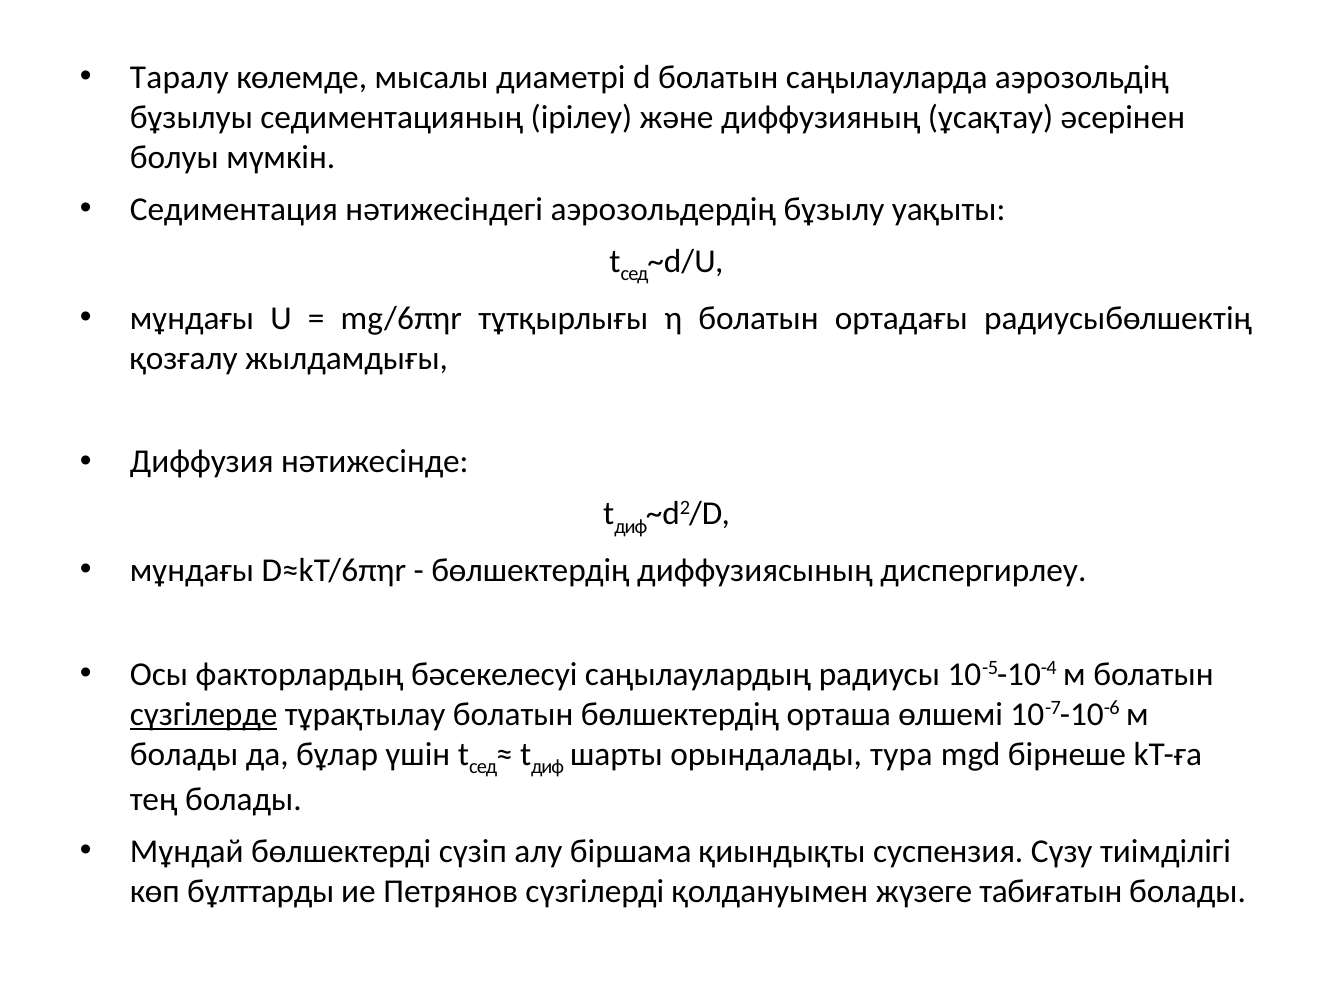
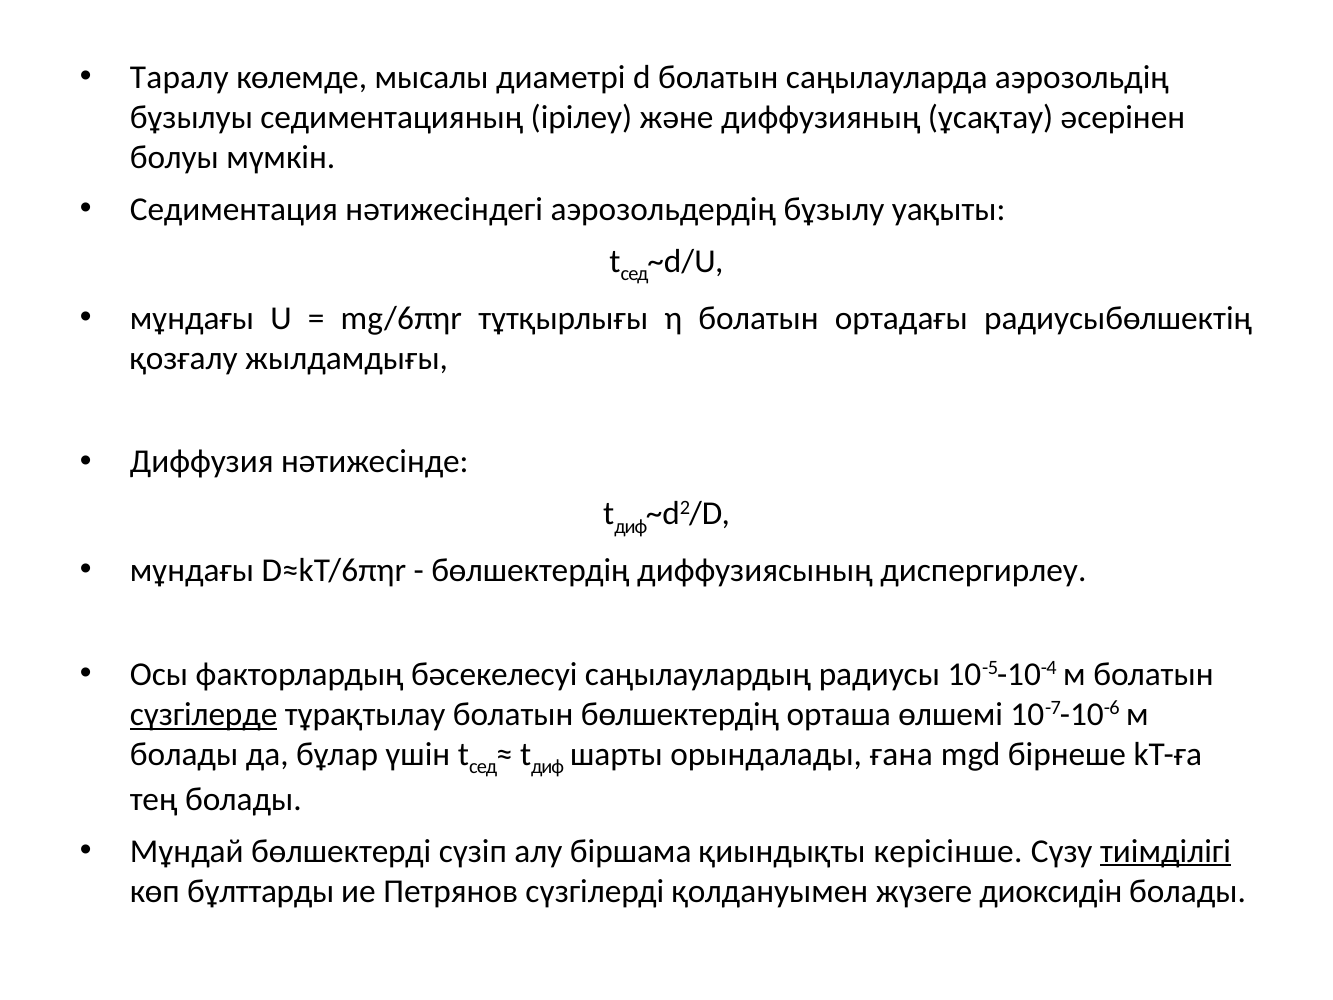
тура: тура -> ғана (901, 754)
суспензия: суспензия -> керісінше (948, 851)
тиімділігі underline: none -> present (1166, 851)
табиғатын: табиғатын -> диоксидін (1051, 891)
